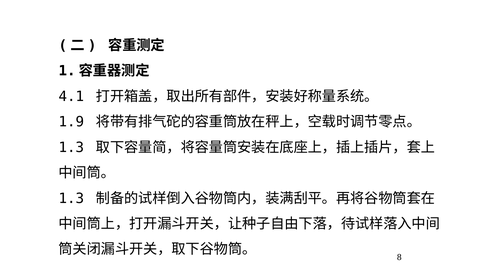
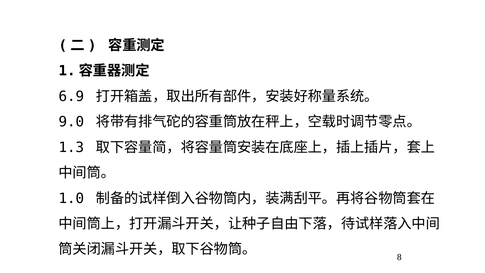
4.1: 4.1 -> 6.9 (71, 96)
1.9: 1.9 -> 9.0 (71, 122)
1.3: 1.3 -> 1.0 (71, 198)
